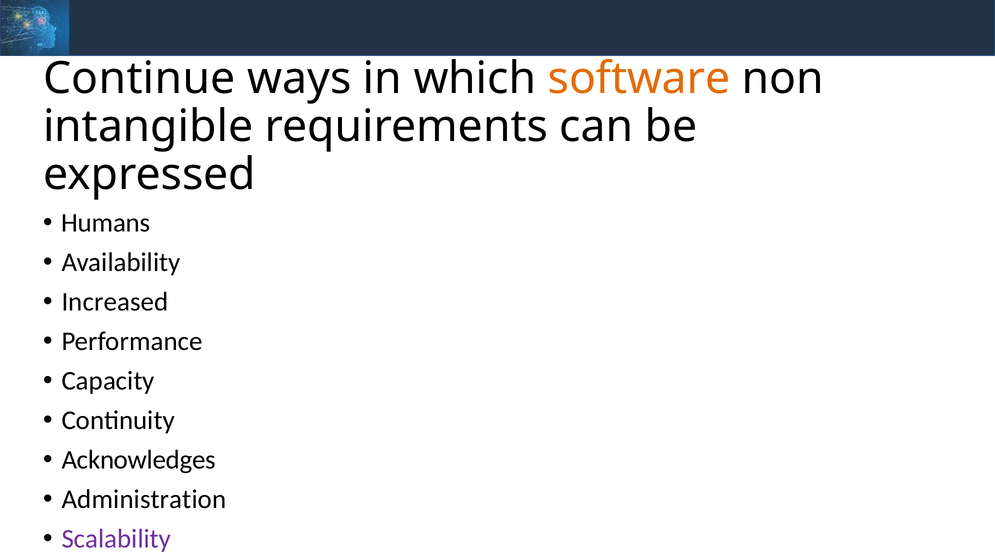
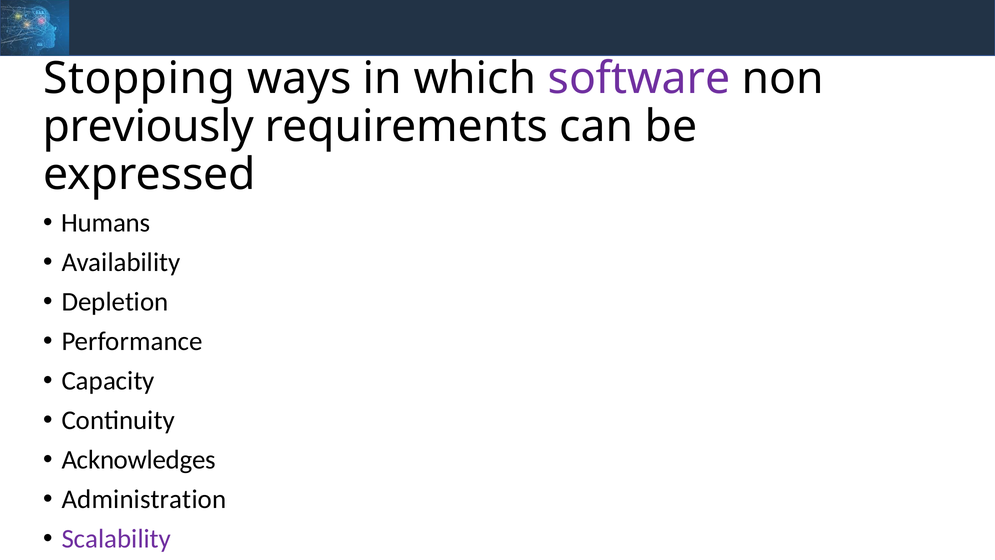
Continue: Continue -> Stopping (139, 78)
software colour: orange -> purple (639, 78)
intangible: intangible -> previously (148, 127)
Increased: Increased -> Depletion (115, 302)
